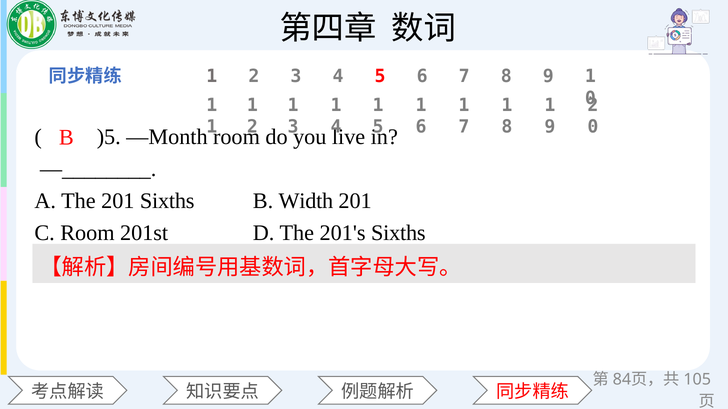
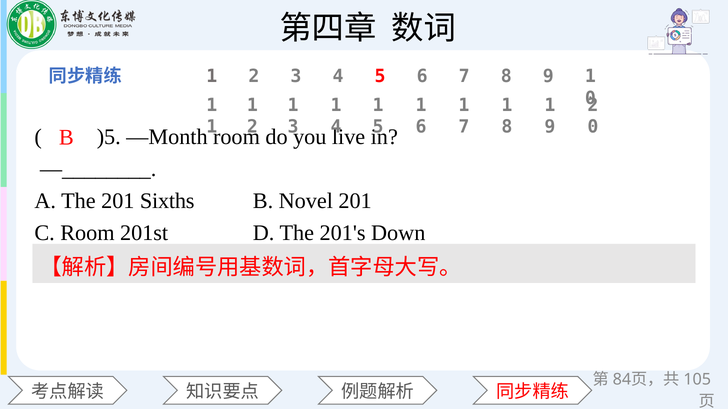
Width: Width -> Novel (306, 201)
201's Sixths: Sixths -> Down (398, 233)
